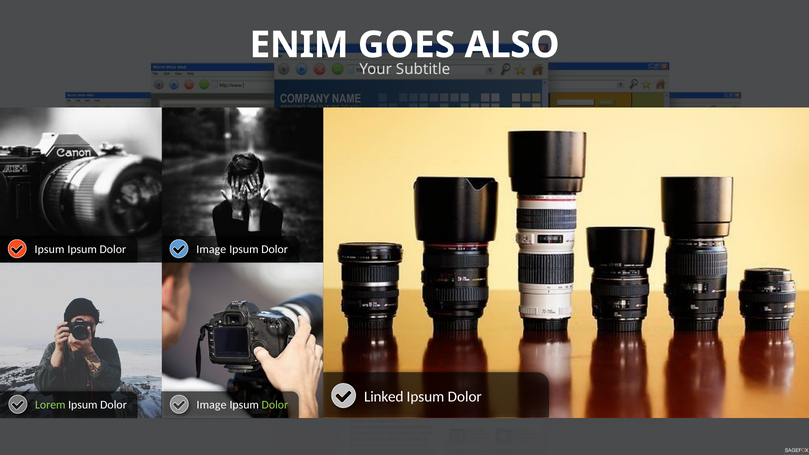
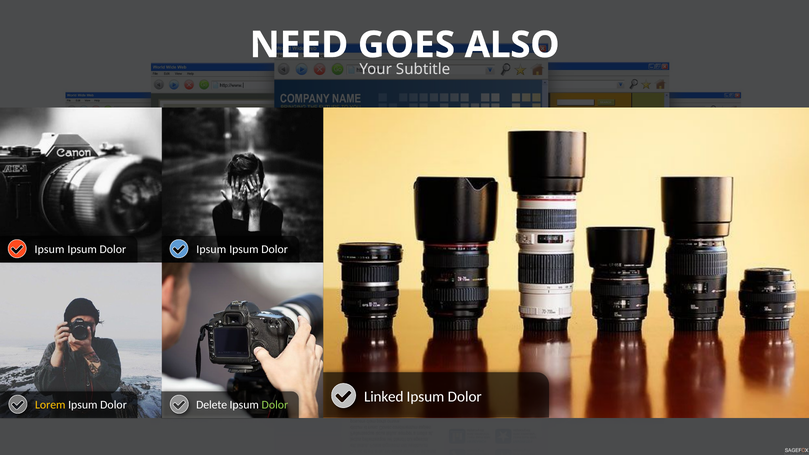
ENIM: ENIM -> NEED (299, 45)
Image: Image -> Ipsum (211, 249)
Lorem colour: light green -> yellow (50, 405)
Image: Image -> Delete (212, 405)
